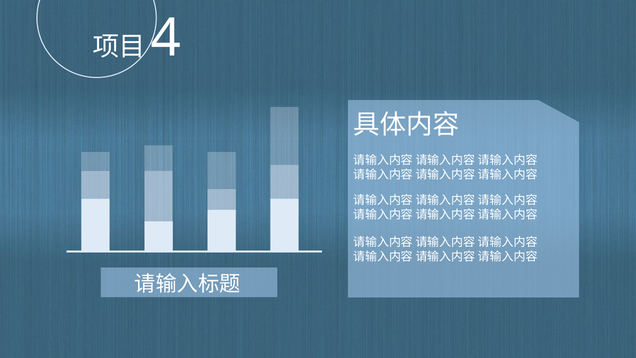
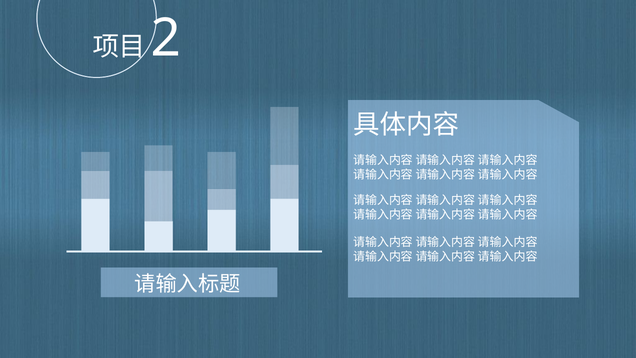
4: 4 -> 2 (166, 38)
